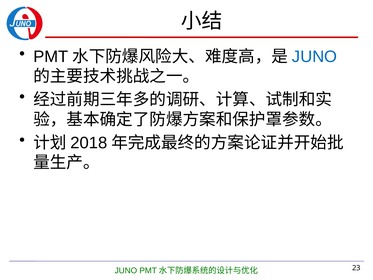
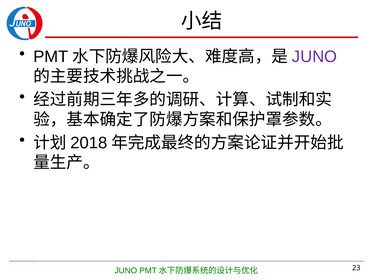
JUNO colour: blue -> purple (315, 56)
